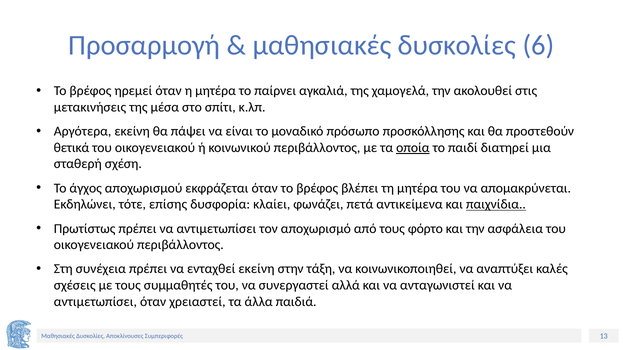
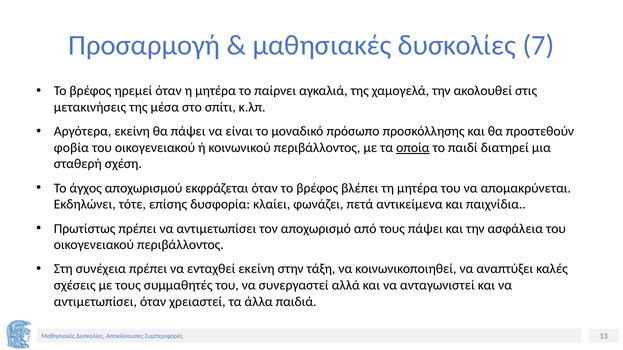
6: 6 -> 7 (539, 45)
θετικά: θετικά -> φοβία (71, 148)
παιχνίδια underline: present -> none (496, 205)
τους φόρτο: φόρτο -> πάψει (425, 229)
